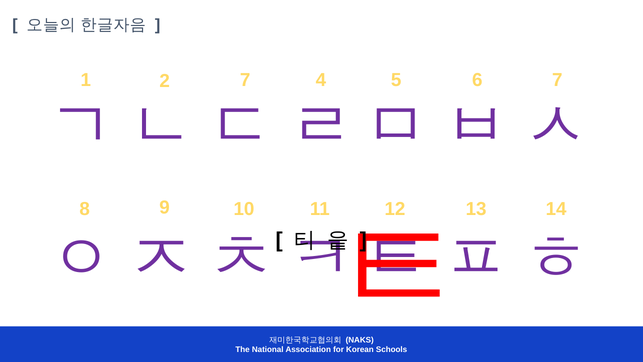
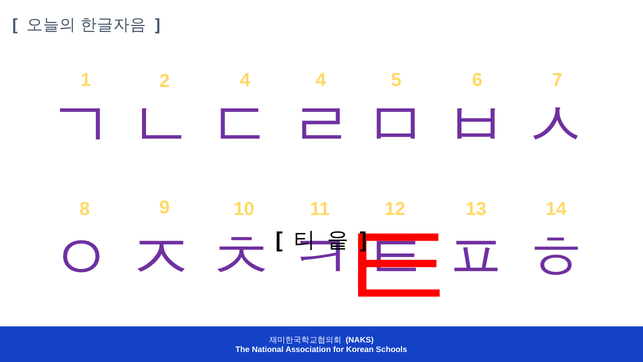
2 7: 7 -> 4 (245, 80)
